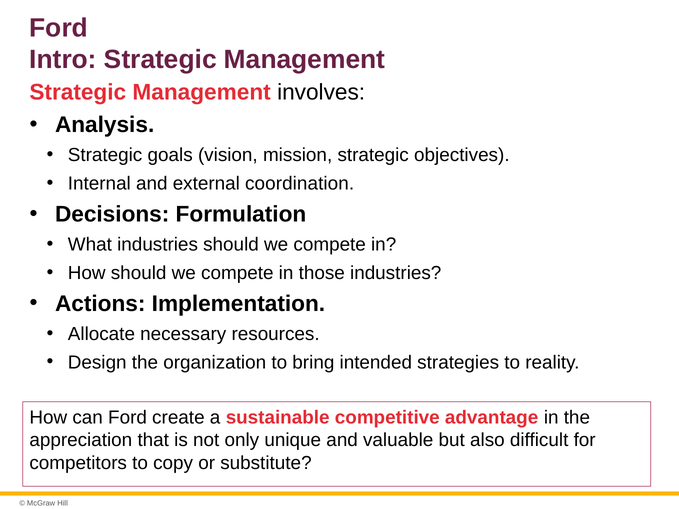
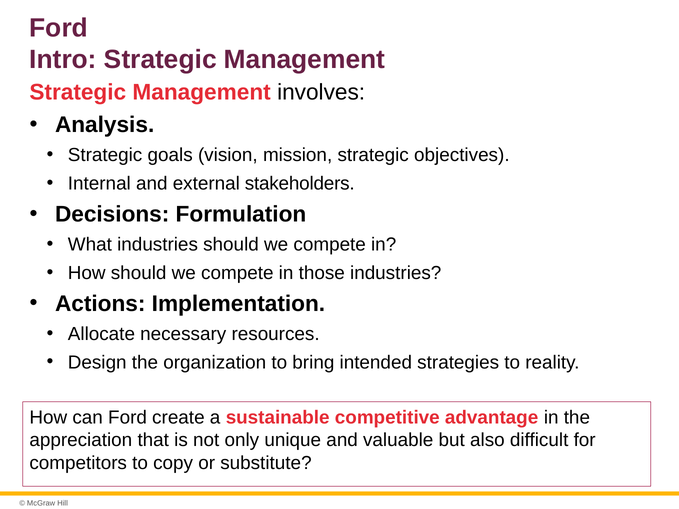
coordination: coordination -> stakeholders (300, 184)
